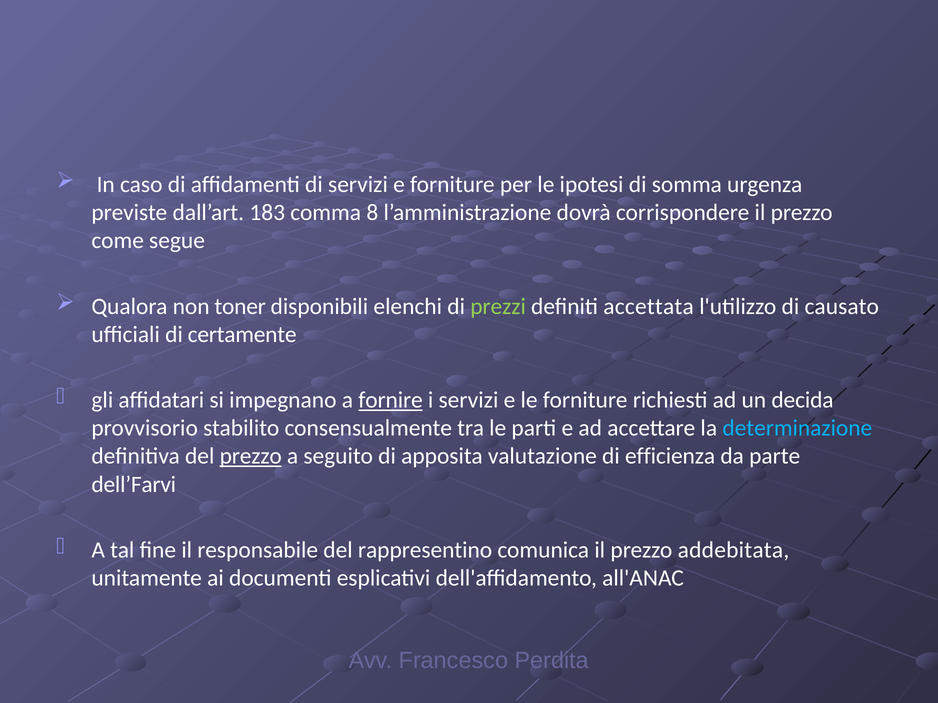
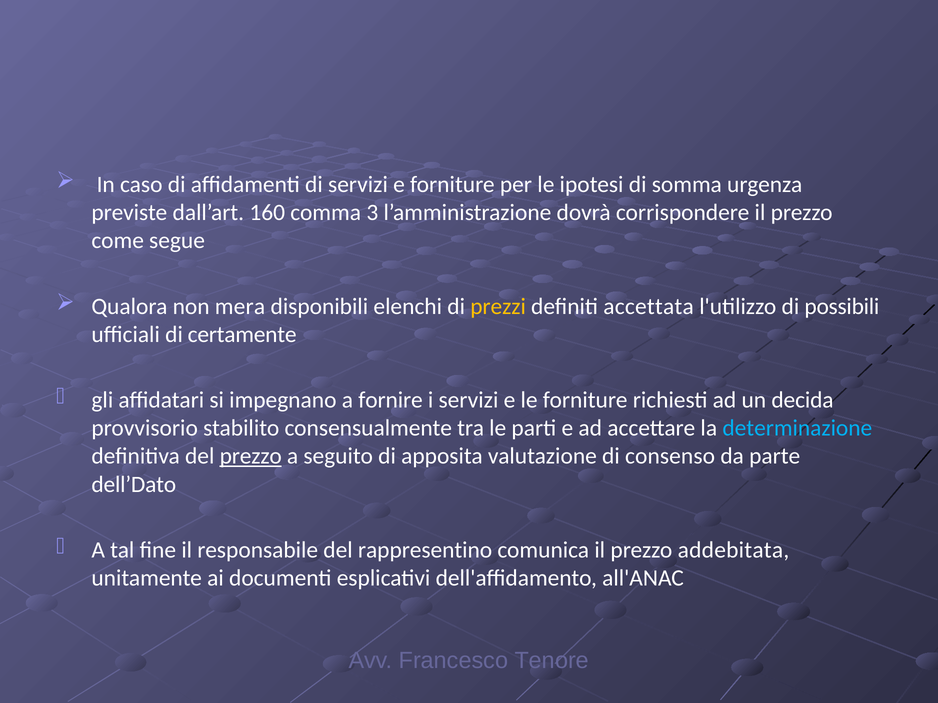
183: 183 -> 160 (267, 213)
8: 8 -> 3 (372, 213)
toner: toner -> mera (240, 306)
prezzi colour: light green -> yellow (498, 306)
causato: causato -> possibili (842, 306)
fornire underline: present -> none (391, 400)
efficienza: efficienza -> consenso (670, 457)
dell’Farvi: dell’Farvi -> dell’Dato (134, 485)
Perdita: Perdita -> Tenore (552, 661)
